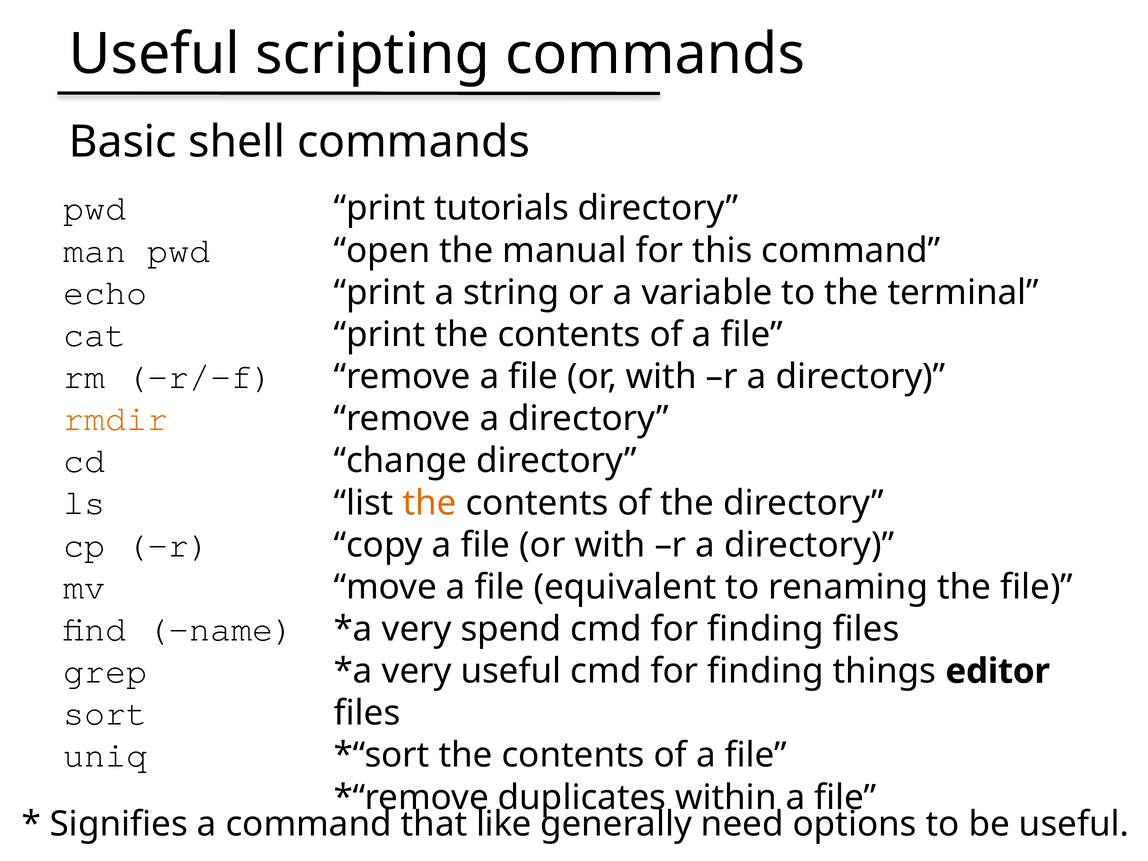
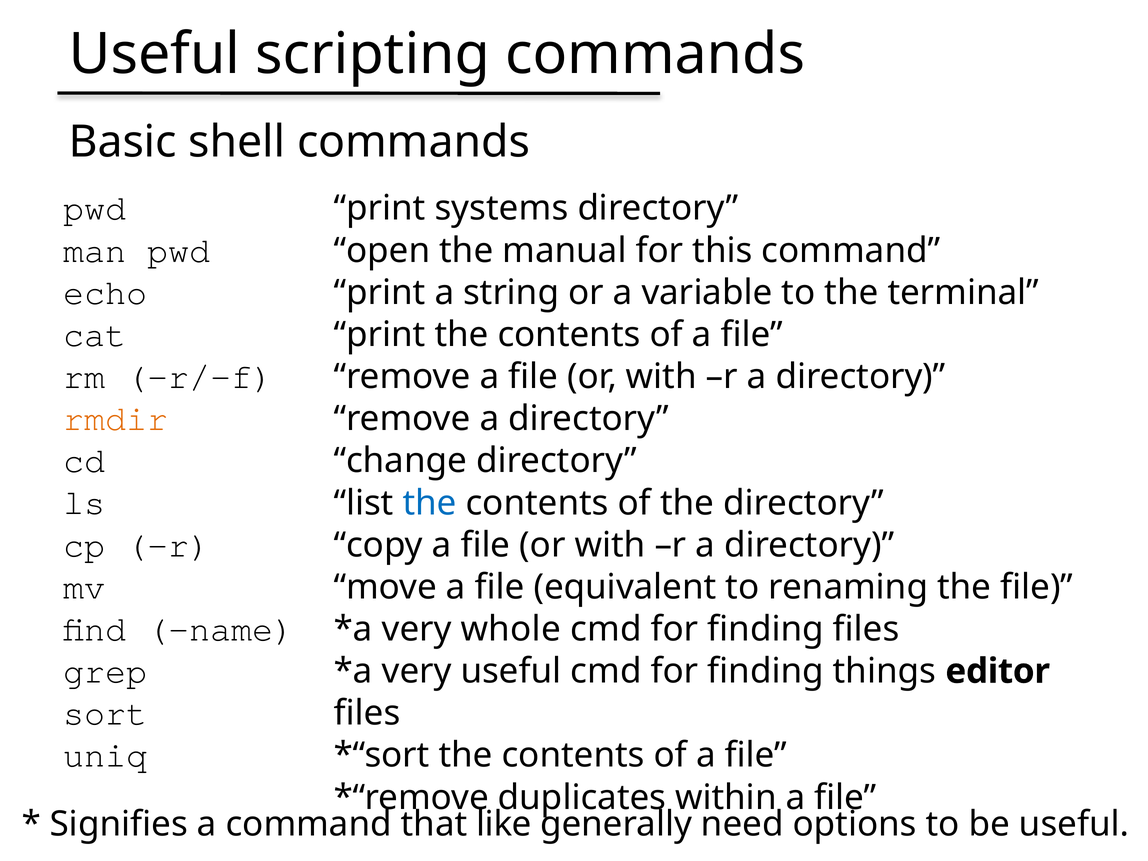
tutorials: tutorials -> systems (502, 208)
the colour: orange -> blue (430, 503)
spend: spend -> whole (511, 629)
